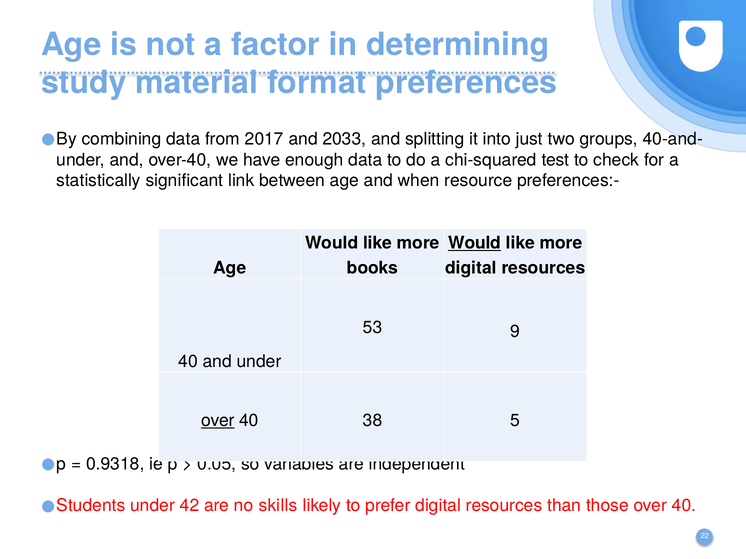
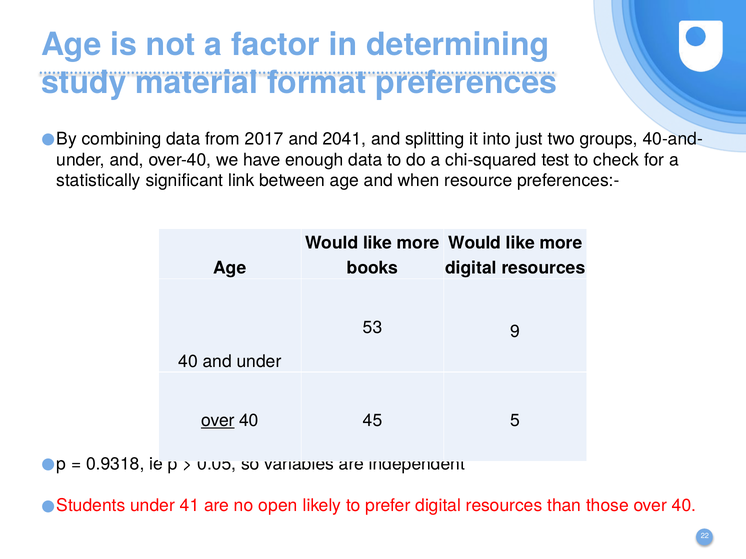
2033: 2033 -> 2041 (344, 139)
Would underline: present -> none (475, 243)
38: 38 -> 45 (373, 421)
42: 42 -> 41 (190, 506)
skills: skills -> open (278, 506)
